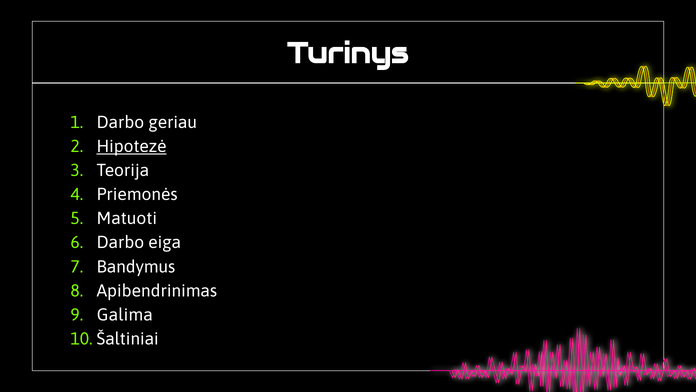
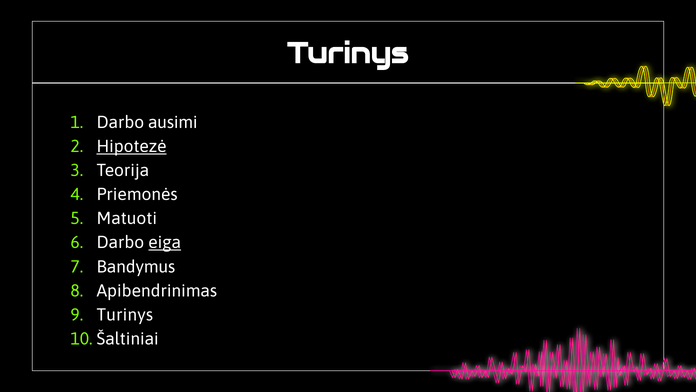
geriau: geriau -> ausimi (173, 122)
eiga underline: none -> present (165, 242)
Galima: Galima -> Turinys (125, 314)
